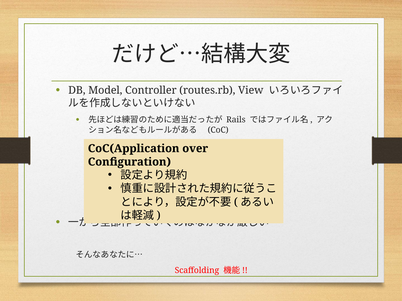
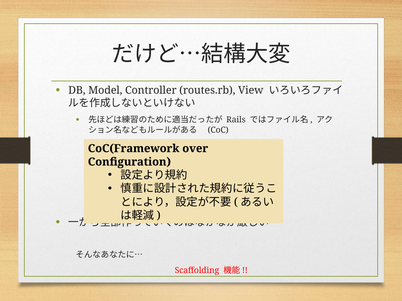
CoC(Application: CoC(Application -> CoC(Framework (134, 149)
